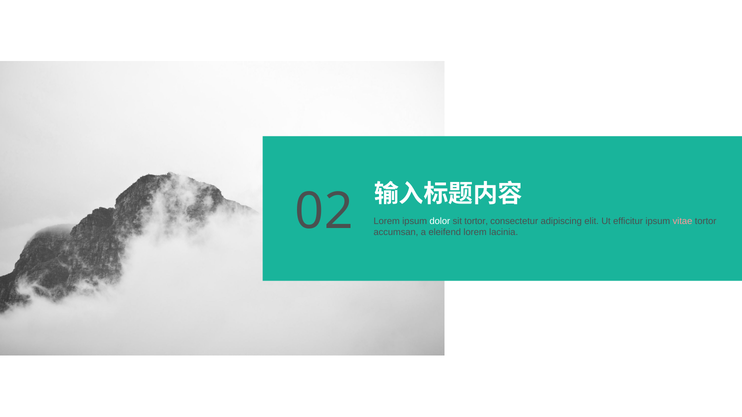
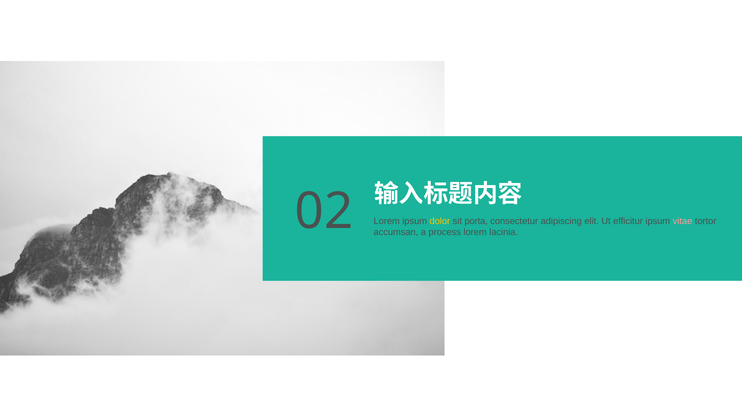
dolor colour: white -> yellow (440, 221)
sit tortor: tortor -> porta (476, 221)
eleifend: eleifend -> process (445, 233)
